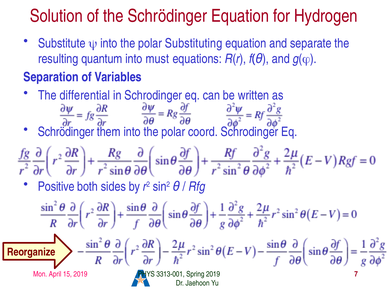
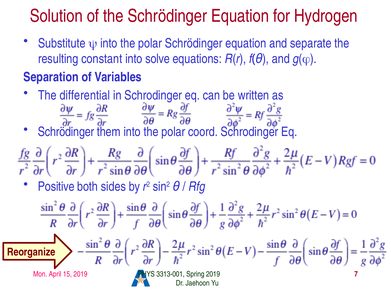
polar Substituting: Substituting -> Schrödinger (194, 43)
quantum: quantum -> constant (102, 59)
must: must -> solve (158, 59)
